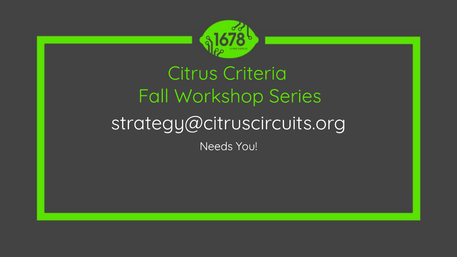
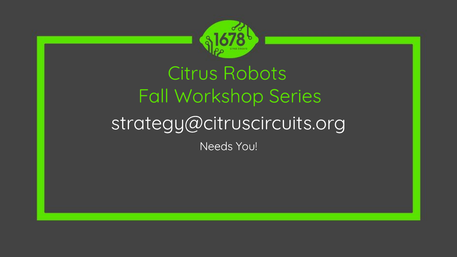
Criteria: Criteria -> Robots (255, 73)
